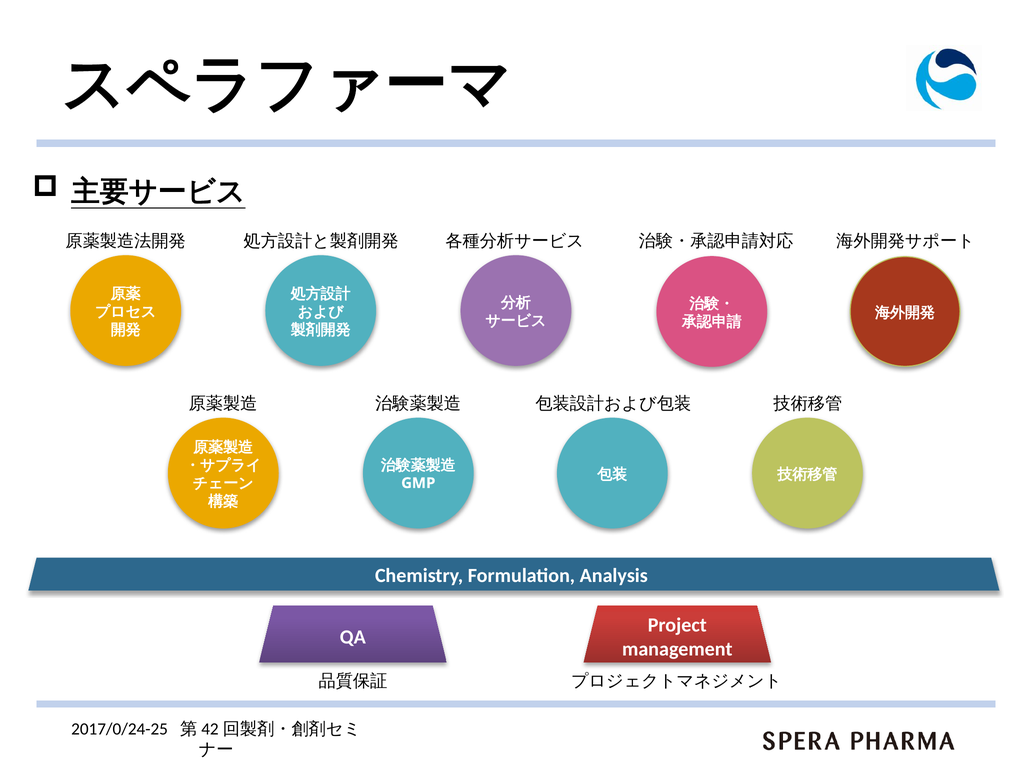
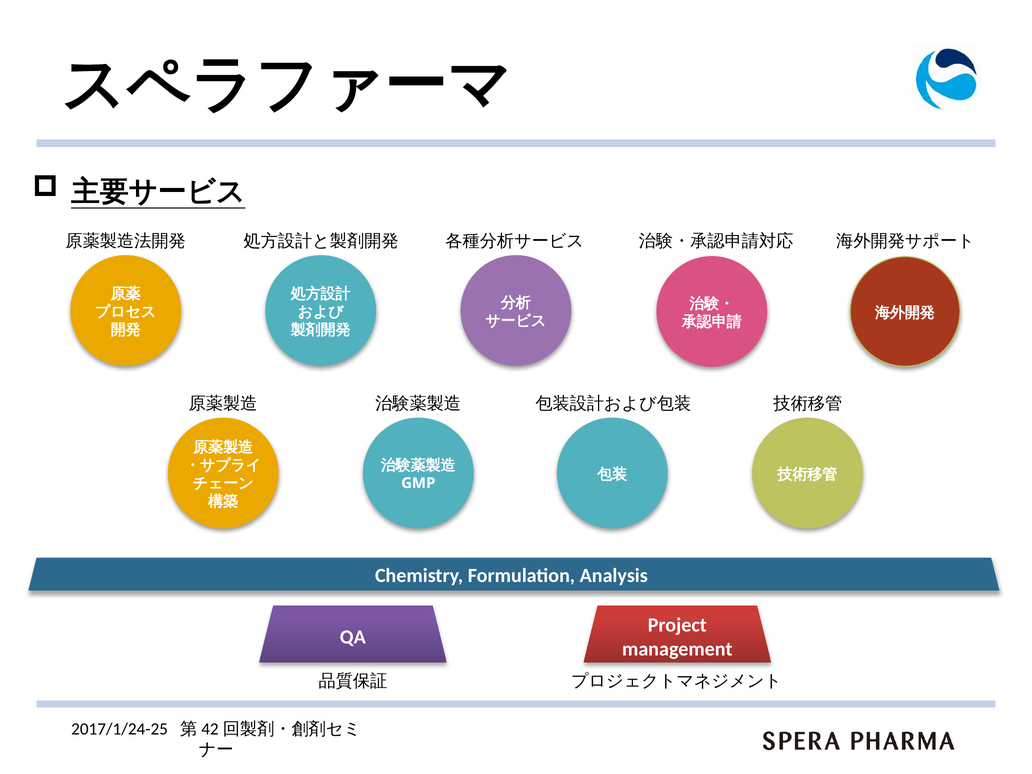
2017/0/24-25: 2017/0/24-25 -> 2017/1/24-25 (120, 729)
